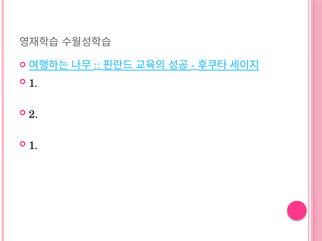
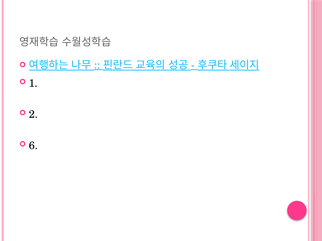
1: 1 -> 6 (33, 146)
